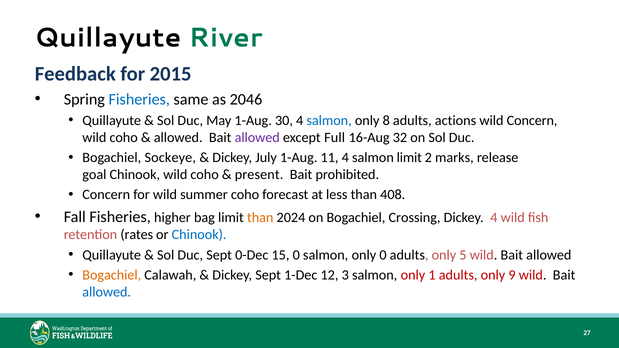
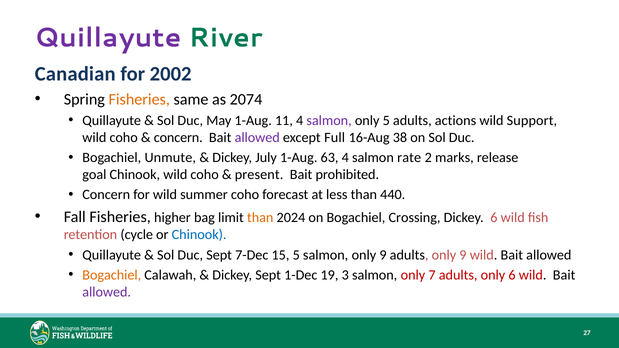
Quillayute colour: black -> purple (108, 38)
Feedback: Feedback -> Canadian (75, 74)
2015: 2015 -> 2002 (171, 74)
Fisheries colour: blue -> orange (139, 100)
2046: 2046 -> 2074 (246, 100)
30: 30 -> 11 (284, 121)
salmon colour: blue -> purple (329, 121)
only 8: 8 -> 5 (386, 121)
wild Concern: Concern -> Support (532, 121)
allowed: allowed -> concern (178, 138)
32: 32 -> 38 (400, 138)
Sockeye: Sockeye -> Unmute (170, 158)
11: 11 -> 63 (330, 158)
salmon limit: limit -> rate (409, 158)
408: 408 -> 440 (393, 195)
Dickey 4: 4 -> 6 (494, 217)
rates: rates -> cycle (137, 235)
0-Dec: 0-Dec -> 7-Dec (252, 255)
15 0: 0 -> 5 (296, 255)
salmon only 0: 0 -> 9 (383, 255)
adults only 5: 5 -> 9 (463, 255)
12: 12 -> 19 (330, 275)
1: 1 -> 7 (432, 275)
only 9: 9 -> 6 (512, 275)
allowed colour: blue -> purple (107, 292)
